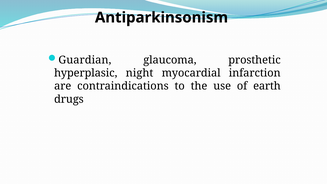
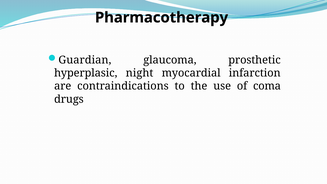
Antiparkinsonism: Antiparkinsonism -> Pharmacotherapy (162, 18)
earth: earth -> coma (267, 86)
